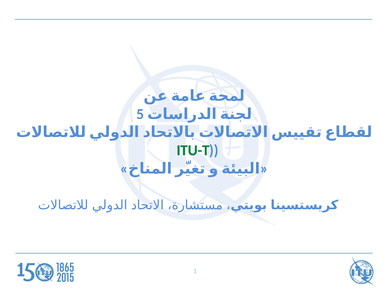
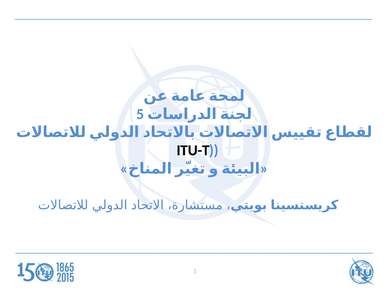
ITU-T colour: green -> black (193, 151)
